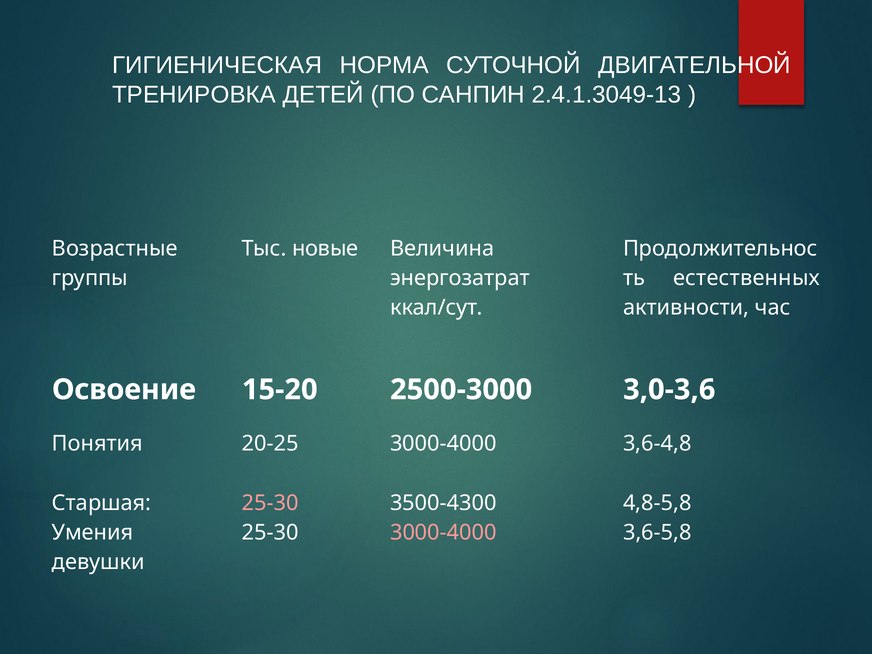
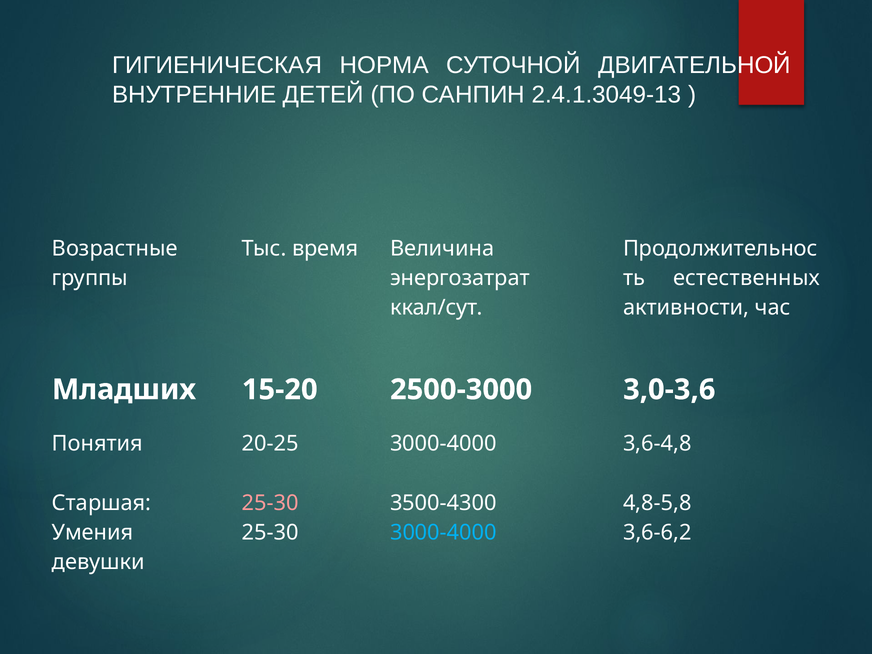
ТРЕНИРОВКА: ТРЕНИРОВКА -> ВНУТРЕННИЕ (194, 95)
новые: новые -> время (325, 248)
Освоение: Освоение -> Младших (124, 390)
3000-4000 colour: pink -> light blue (443, 533)
3,6-5,8: 3,6-5,8 -> 3,6-6,2 (657, 533)
